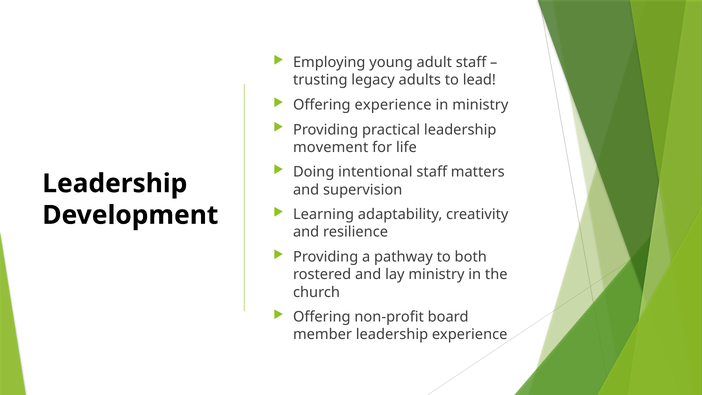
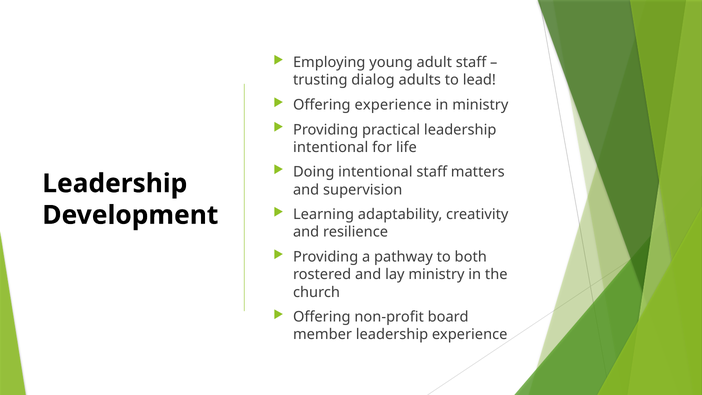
legacy: legacy -> dialog (373, 80)
movement: movement -> intentional (331, 147)
